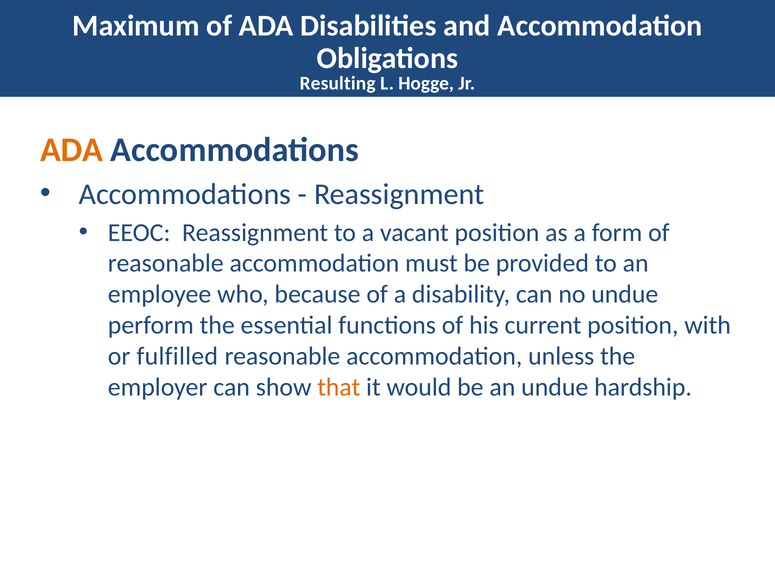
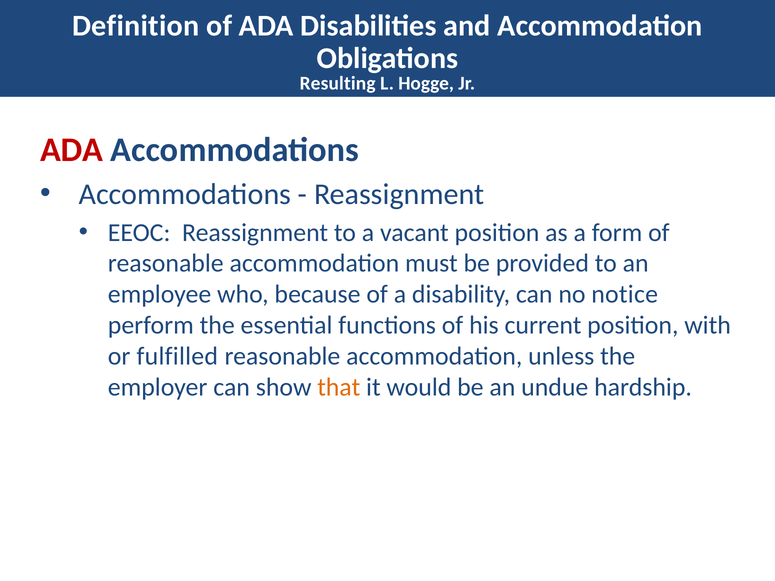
Maximum: Maximum -> Definition (136, 26)
ADA colour: orange -> red (71, 150)
no undue: undue -> notice (625, 295)
